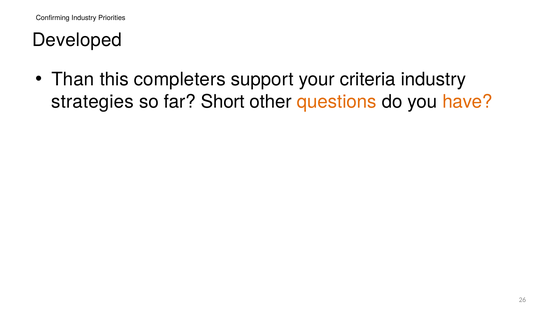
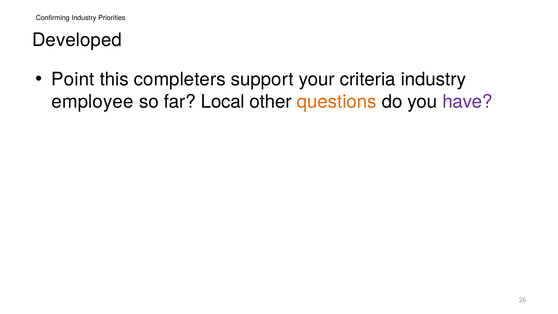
Than: Than -> Point (73, 79)
strategies: strategies -> employee (92, 102)
Short: Short -> Local (223, 102)
have colour: orange -> purple (467, 102)
